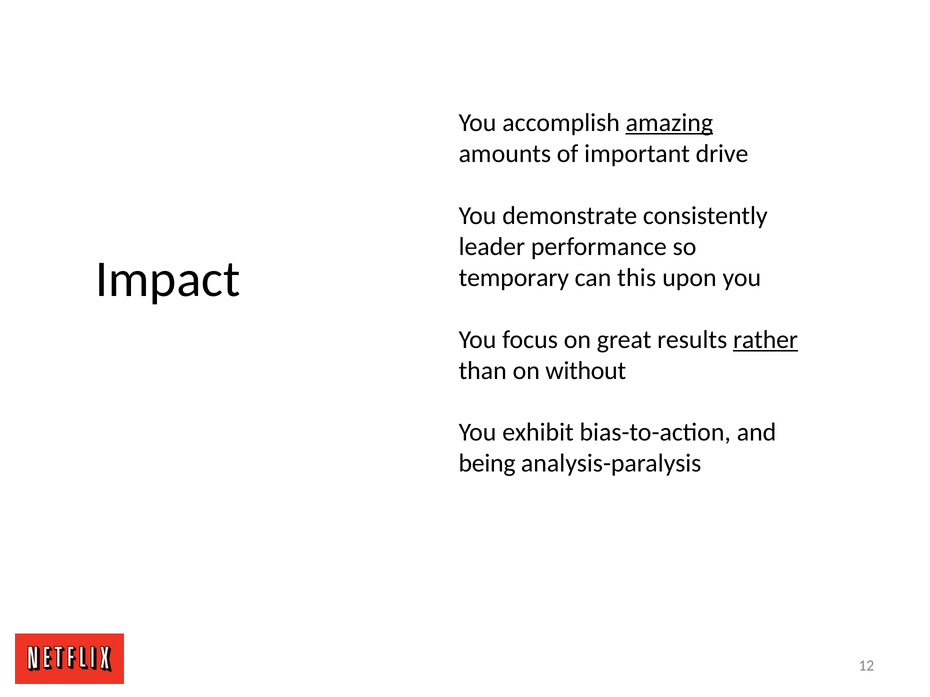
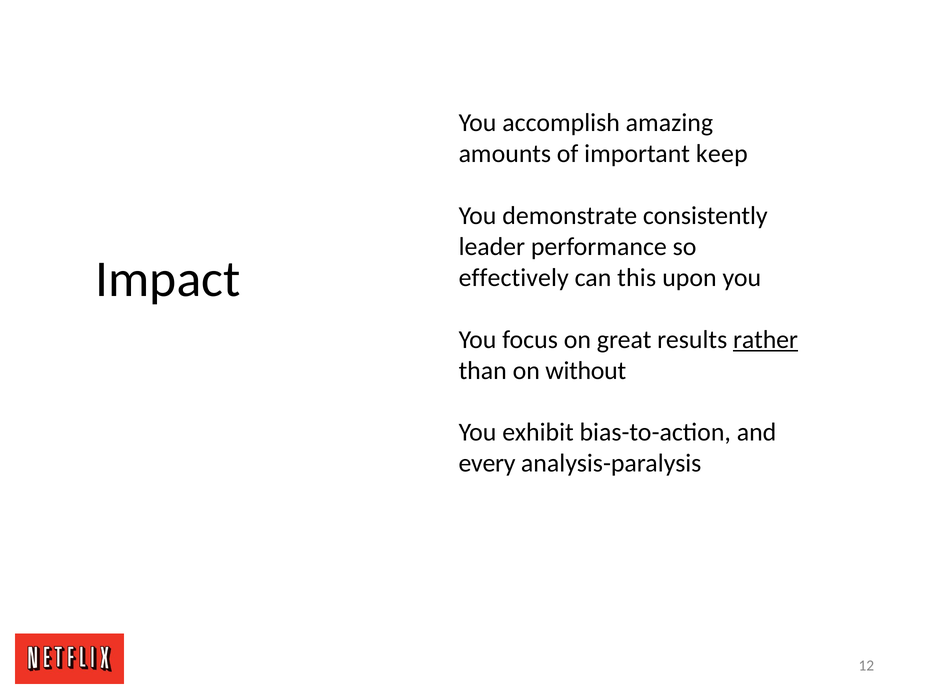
amazing underline: present -> none (669, 123)
drive: drive -> keep (722, 154)
temporary: temporary -> effectively (514, 278)
being: being -> every (487, 464)
